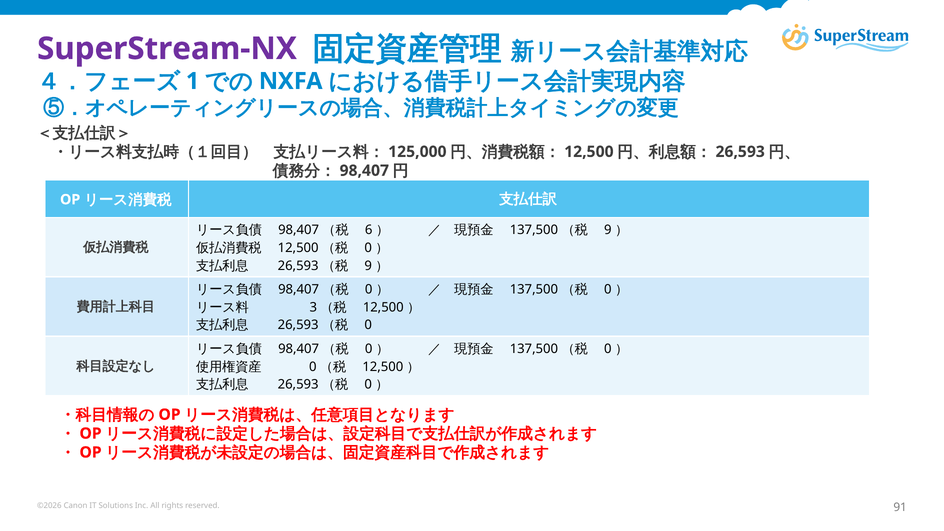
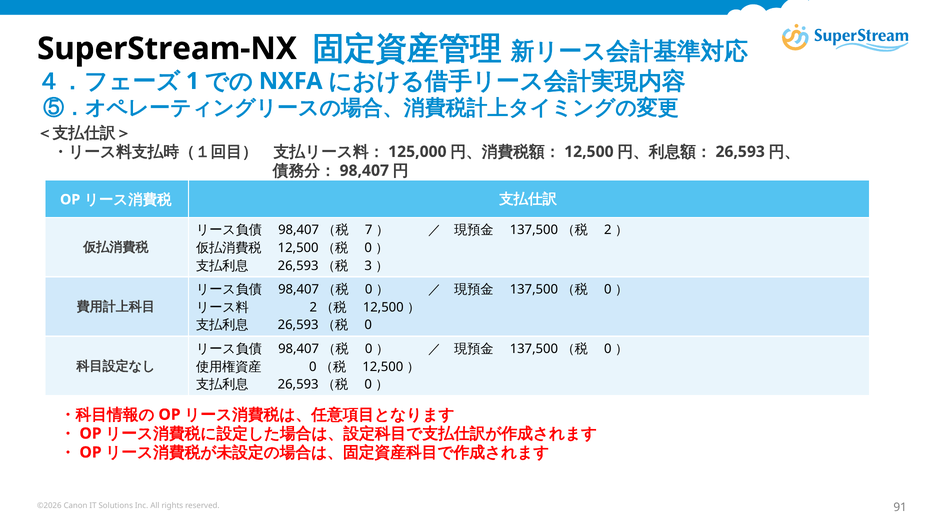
SuperStream-NX colour: purple -> black (167, 49)
6: 6 -> 7 (369, 230)
9: 9 -> 2 (608, 230)
9: 9 -> 3 (368, 266)
3: 3 -> 2 (313, 307)
